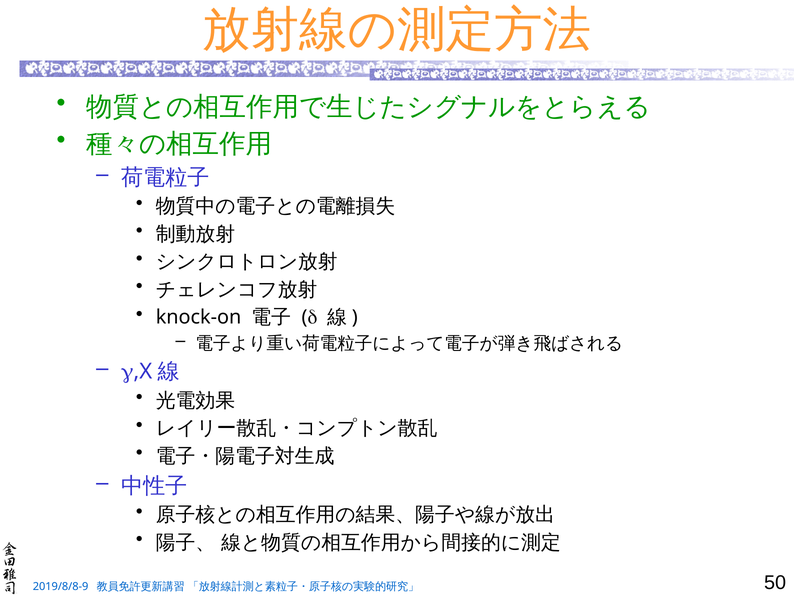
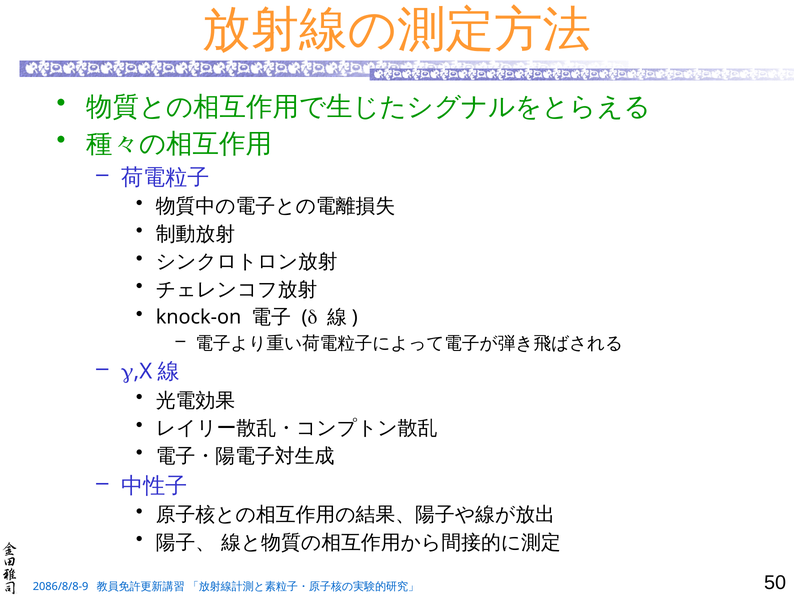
2019/8/8-9: 2019/8/8-9 -> 2086/8/8-9 (61, 587)
